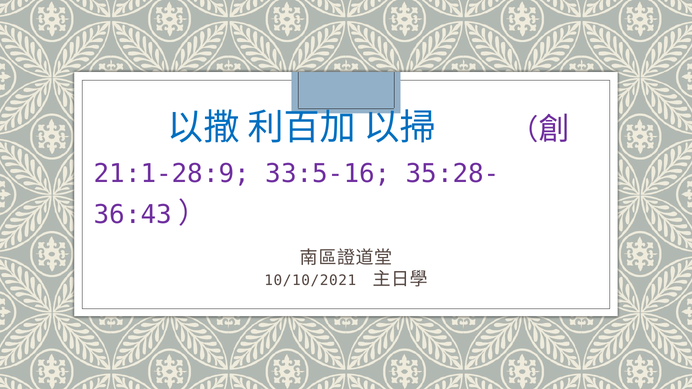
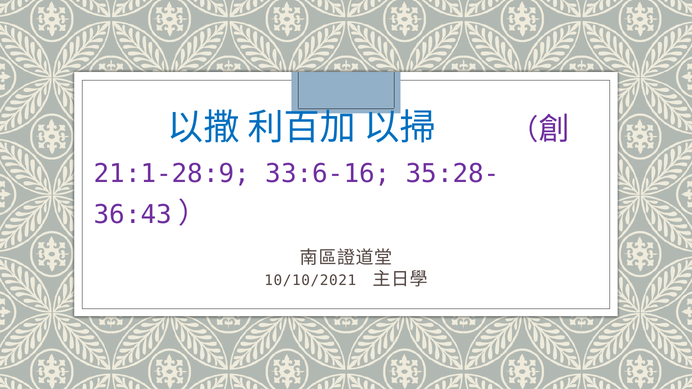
33:5-16: 33:5-16 -> 33:6-16 (328, 174)
